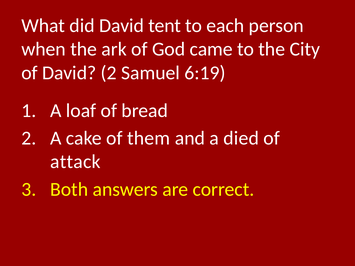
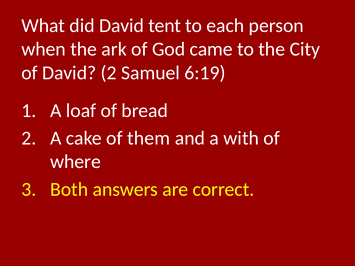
died: died -> with (241, 138)
attack: attack -> where (75, 162)
